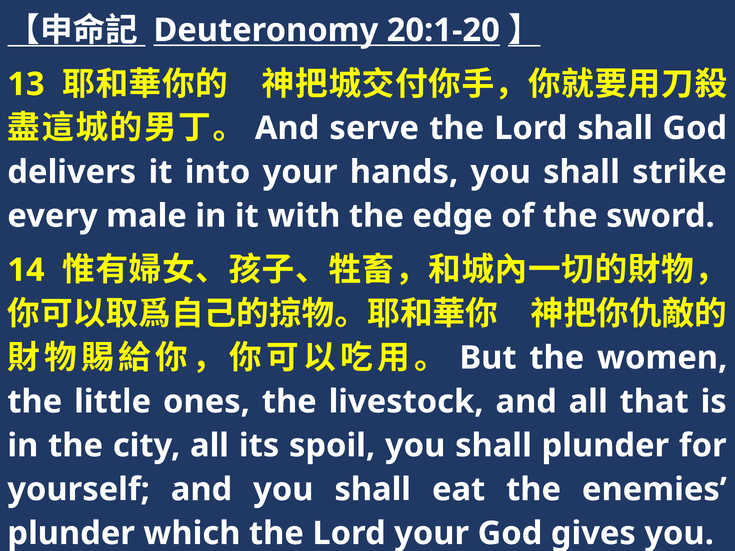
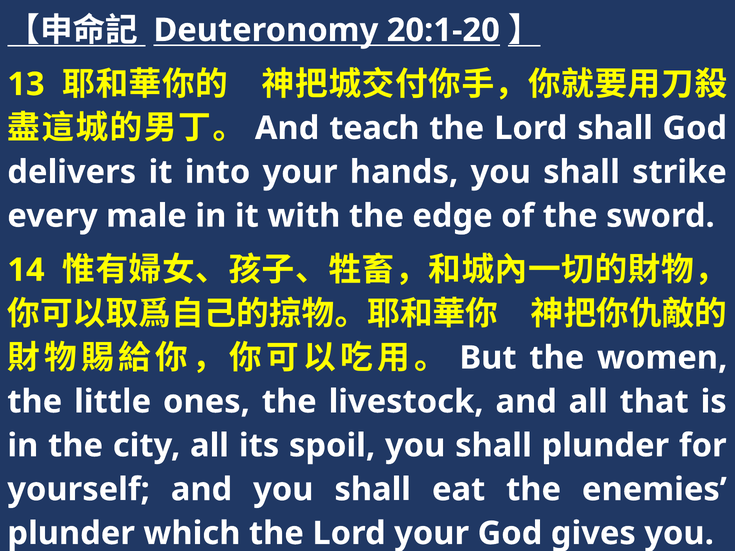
serve: serve -> teach (374, 128)
